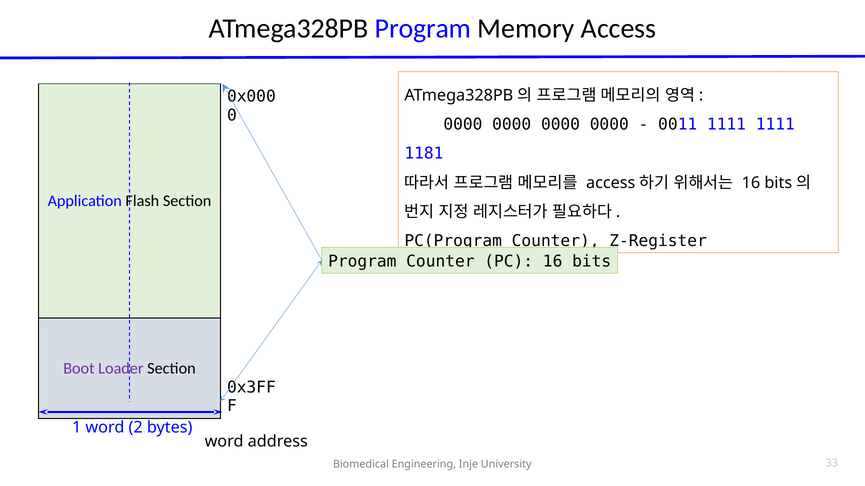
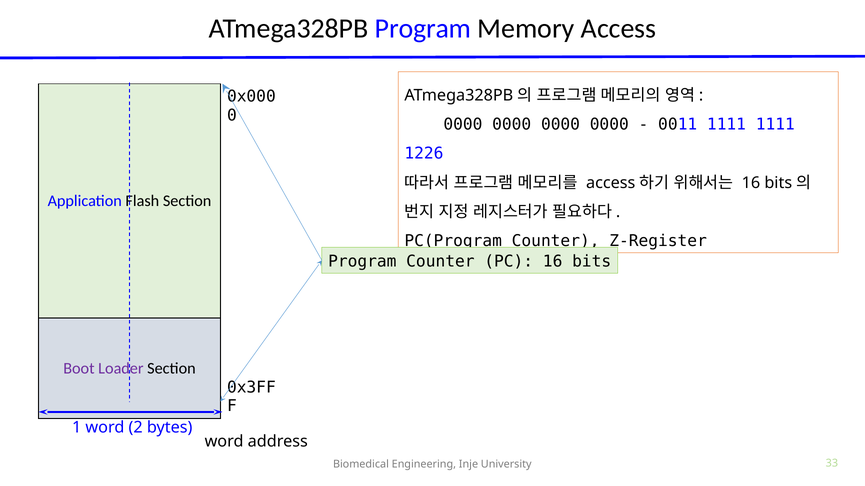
1181: 1181 -> 1226 (424, 154)
